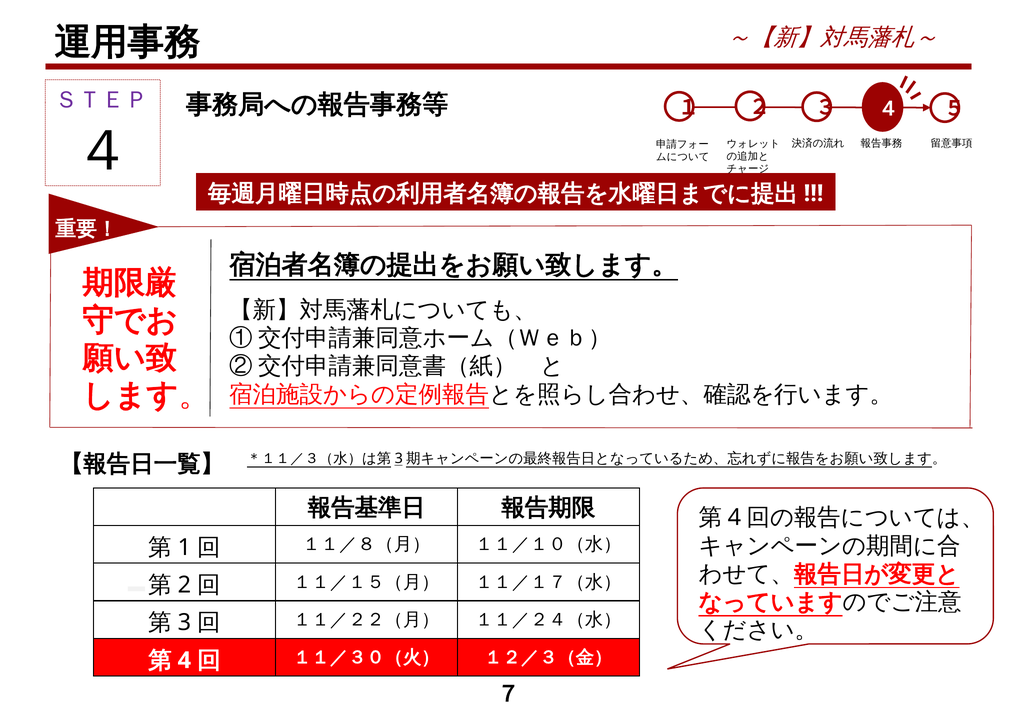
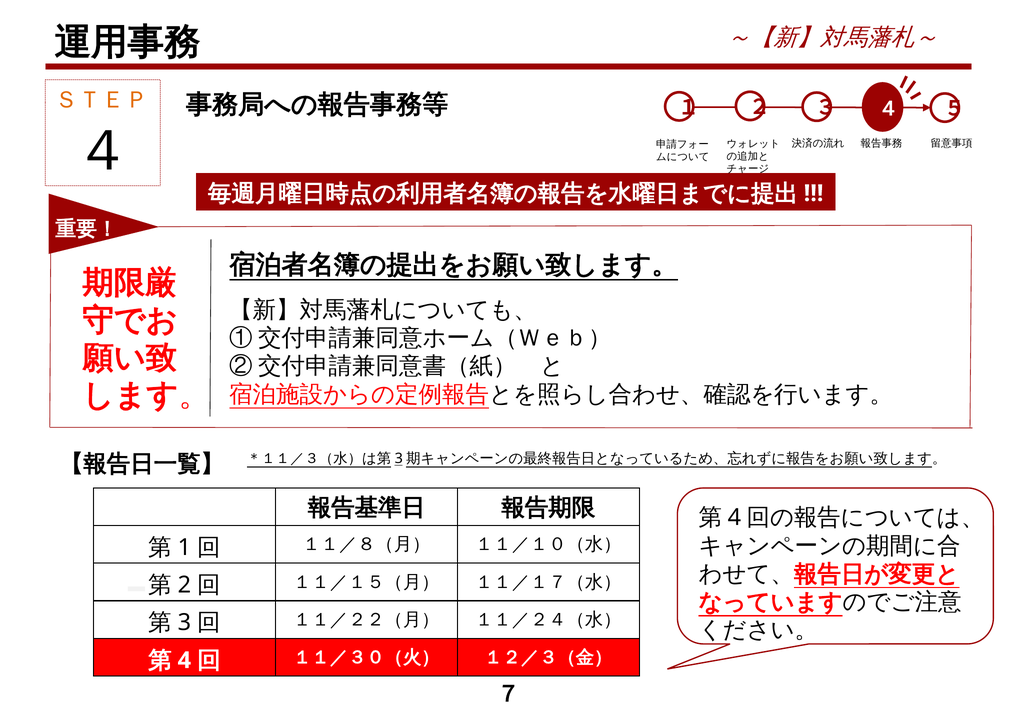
ＳＴＥＰ colour: purple -> orange (102, 100)
